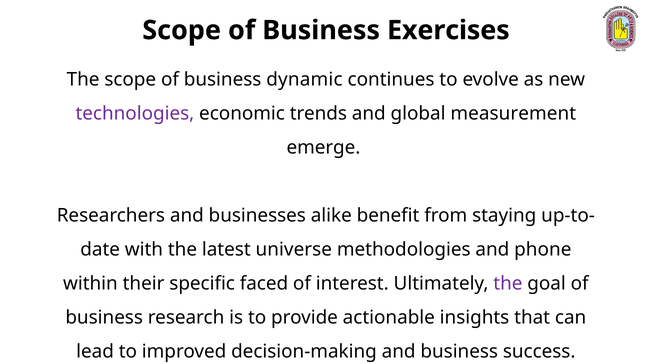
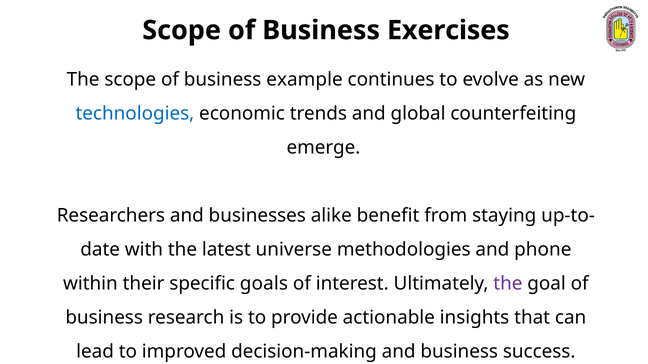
dynamic: dynamic -> example (305, 79)
technologies colour: purple -> blue (135, 114)
measurement: measurement -> counterfeiting (513, 114)
faced: faced -> goals (264, 284)
